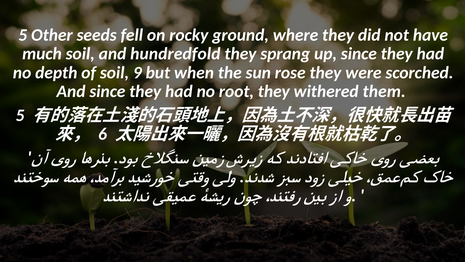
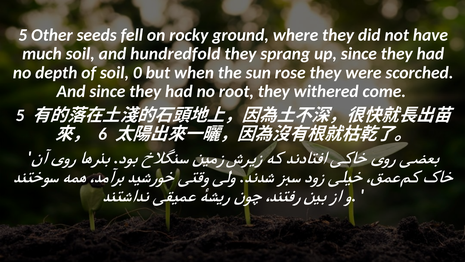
9: 9 -> 0 (137, 73)
them: them -> come (384, 91)
